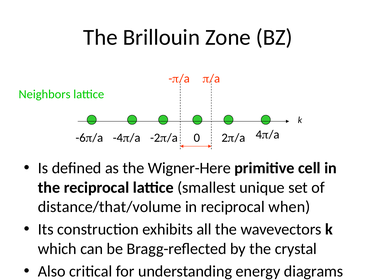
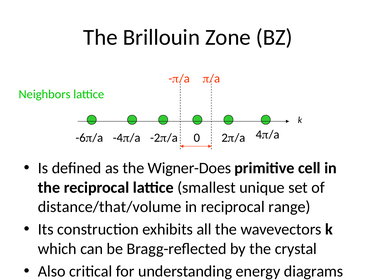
Wigner-Here: Wigner-Here -> Wigner-Does (189, 168)
when: when -> range (289, 207)
